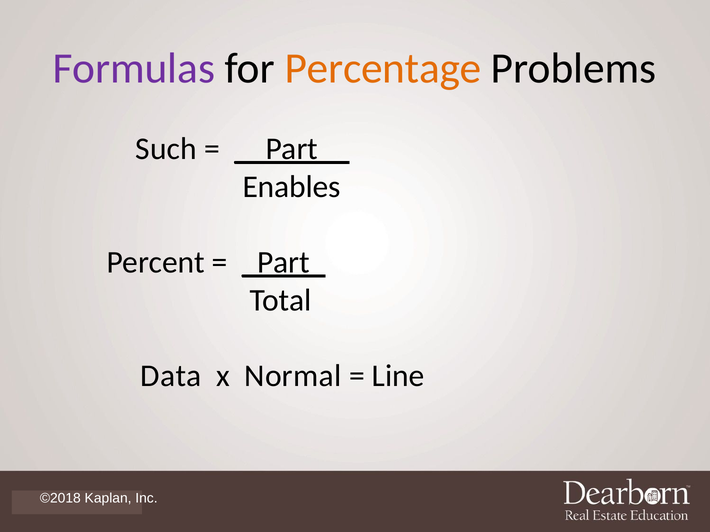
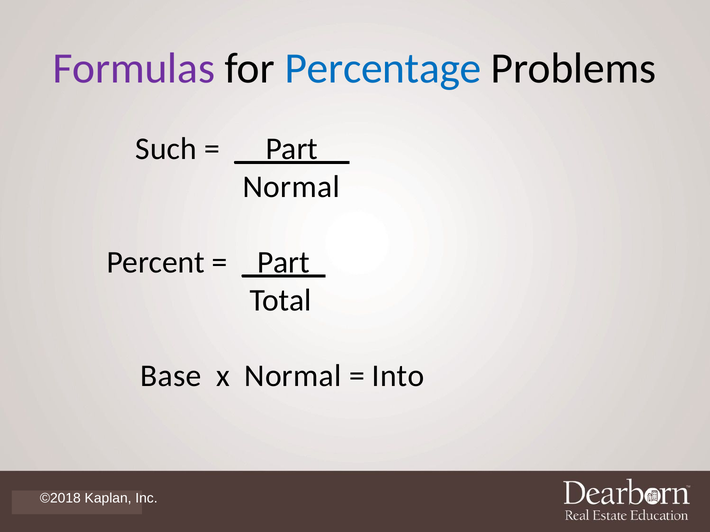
Percentage colour: orange -> blue (383, 69)
Enables: Enables -> Normal (291, 187)
Data: Data -> Base (171, 376)
Line: Line -> Into (398, 376)
